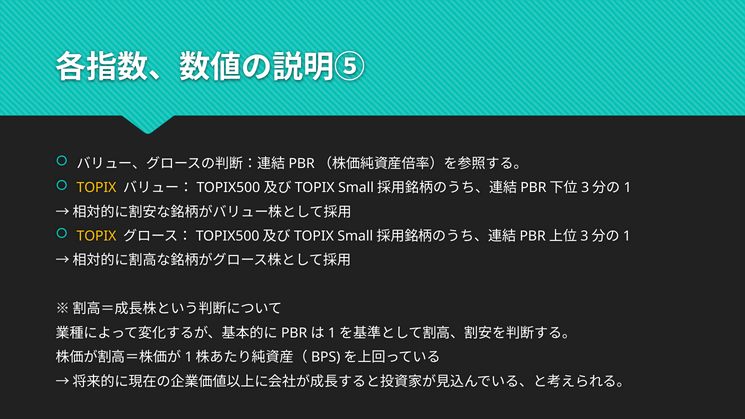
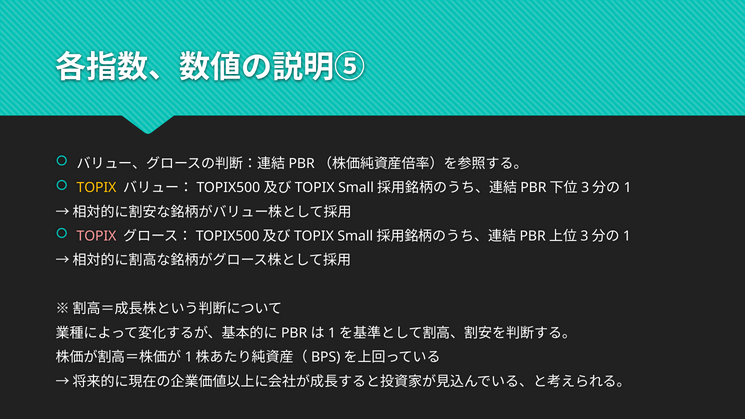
TOPIX colour: yellow -> pink (96, 236)
